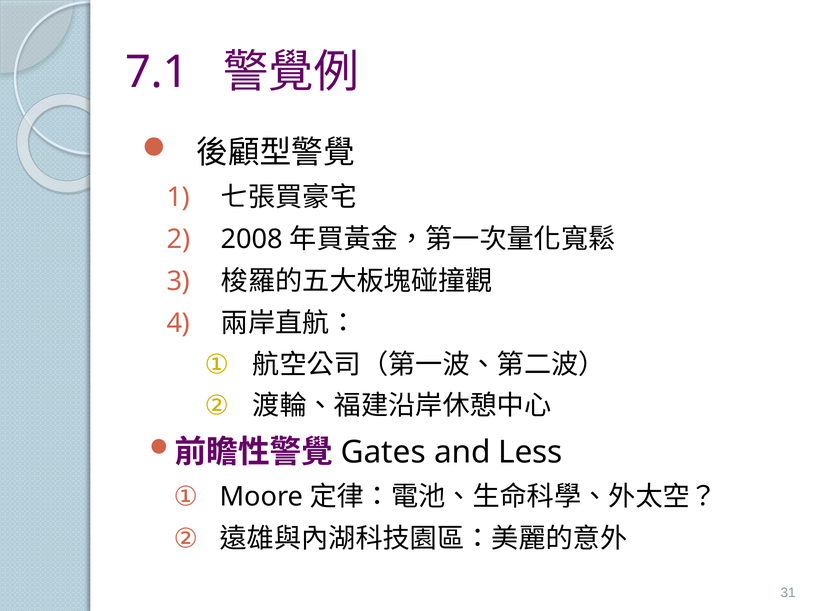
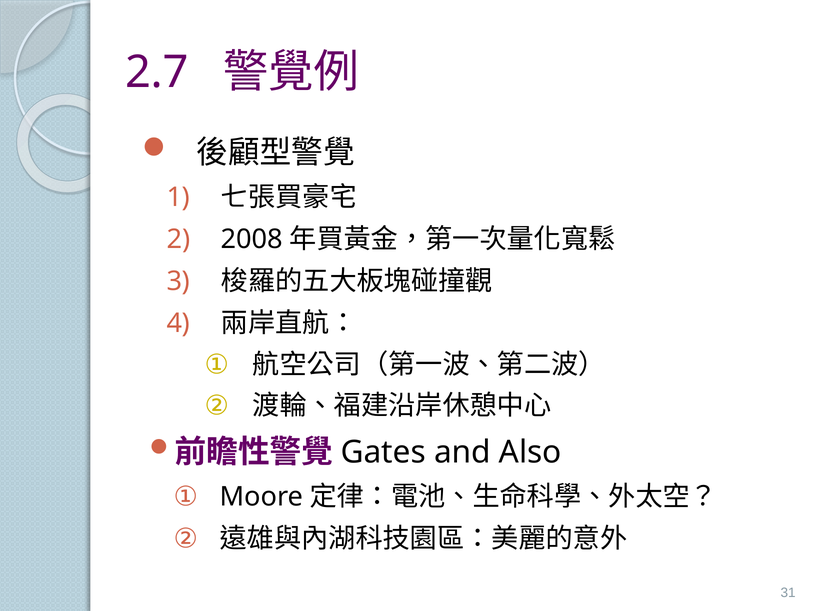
7.1: 7.1 -> 2.7 (157, 72)
Less: Less -> Also (530, 452)
